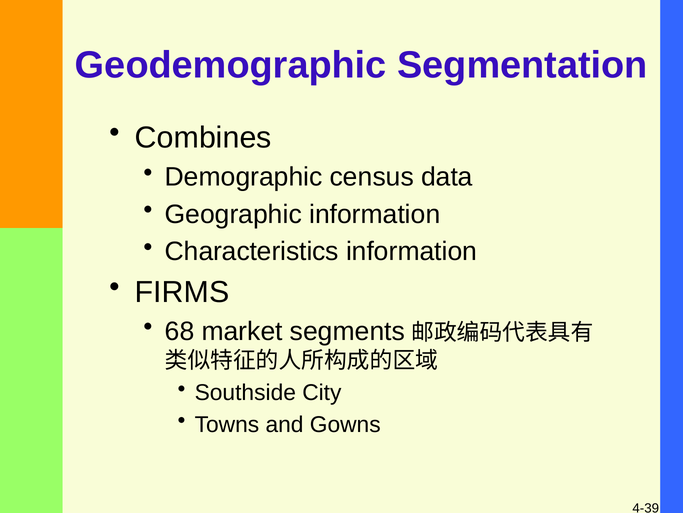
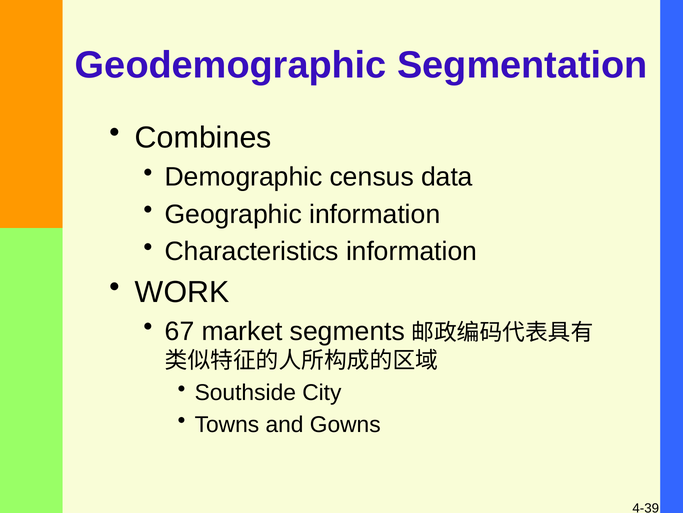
FIRMS: FIRMS -> WORK (182, 292)
68: 68 -> 67 (180, 331)
